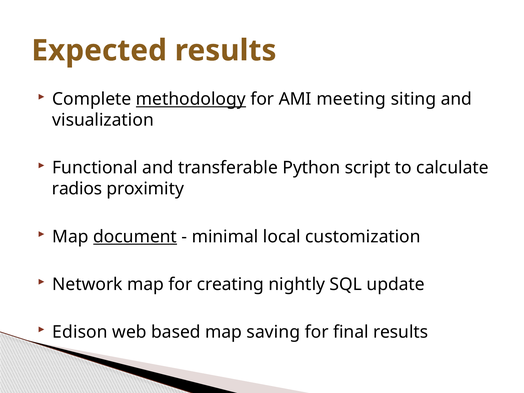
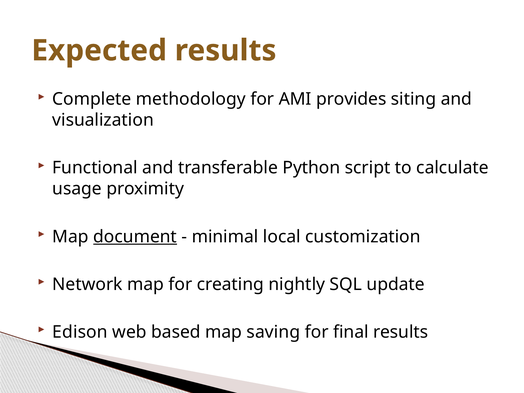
methodology underline: present -> none (191, 99)
meeting: meeting -> provides (351, 99)
radios: radios -> usage (77, 189)
